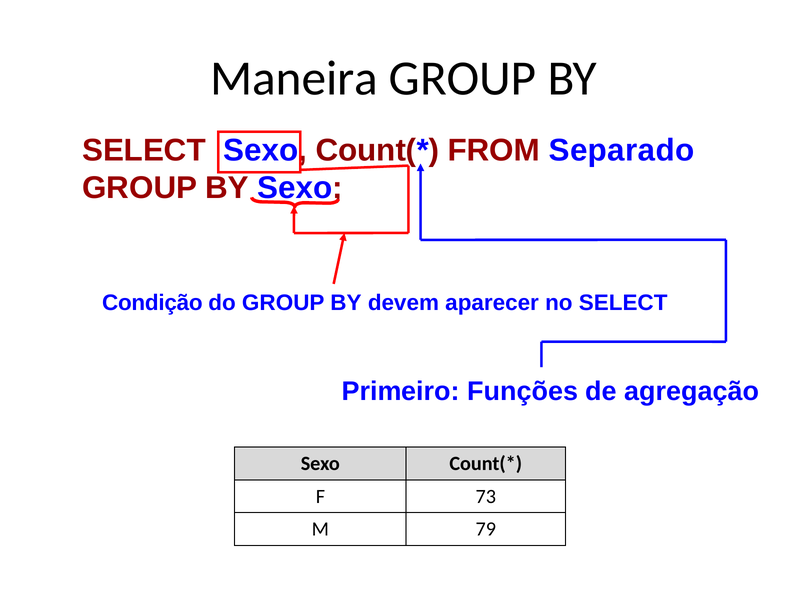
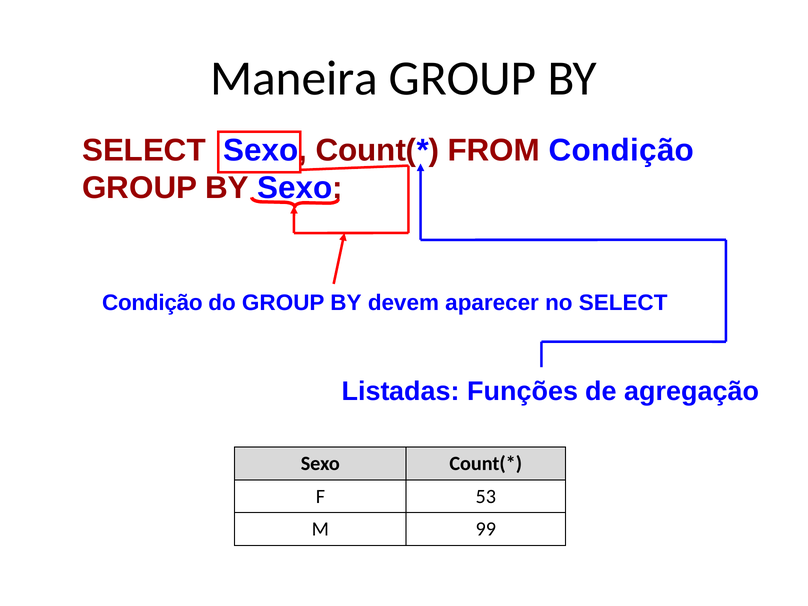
FROM Separado: Separado -> Condição (622, 150)
Primeiro: Primeiro -> Listadas (401, 391)
73: 73 -> 53 (486, 496)
79: 79 -> 99 (486, 529)
